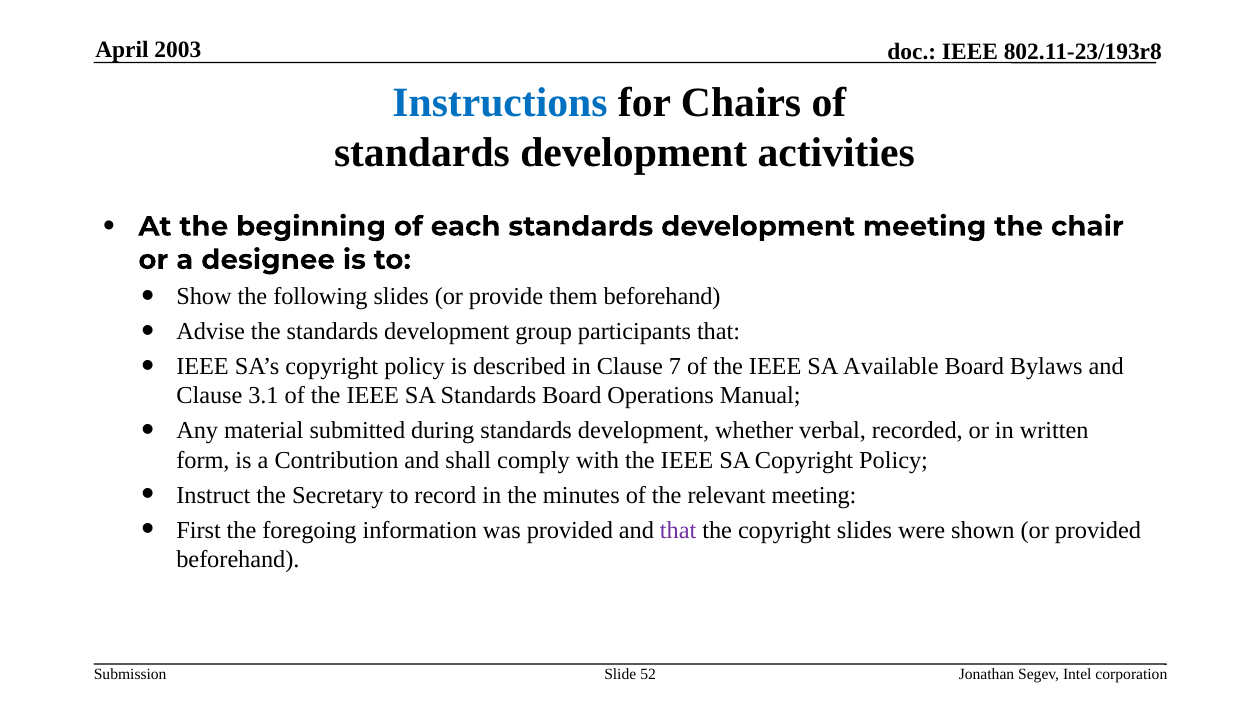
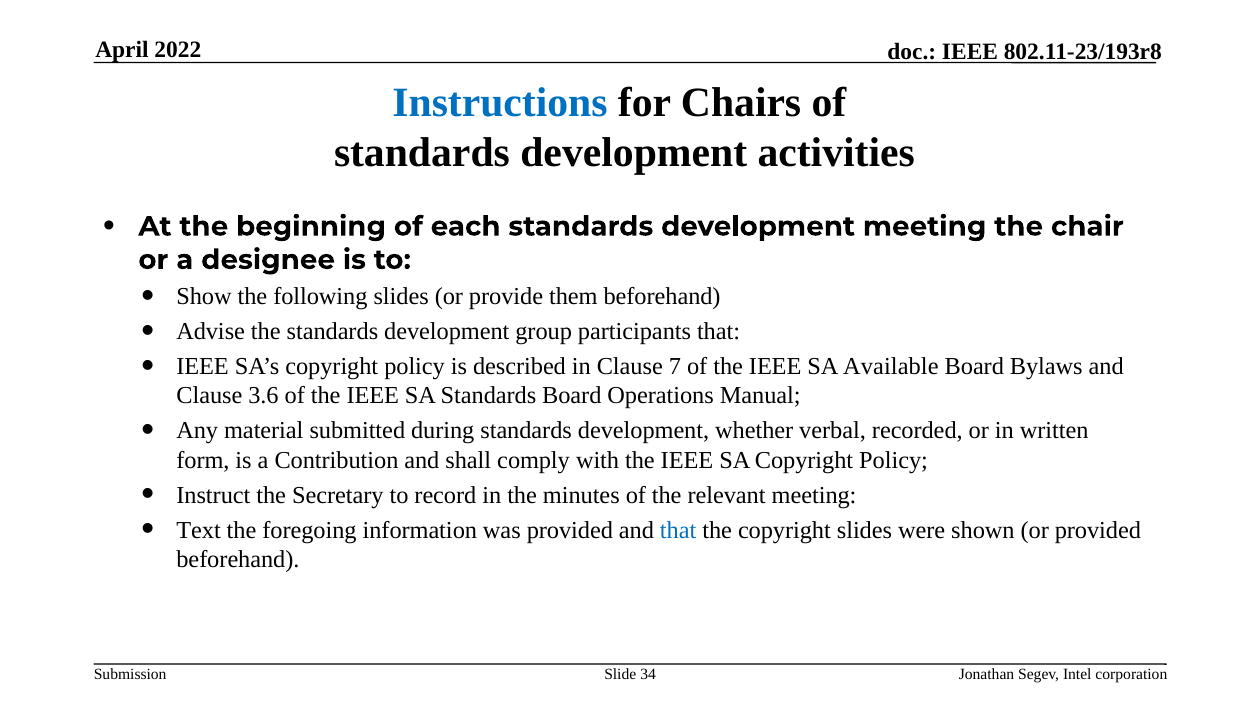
2003: 2003 -> 2022 (178, 50)
3.1: 3.1 -> 3.6 (263, 396)
First: First -> Text (199, 530)
that colour: purple -> blue (678, 530)
52: 52 -> 34 (648, 674)
